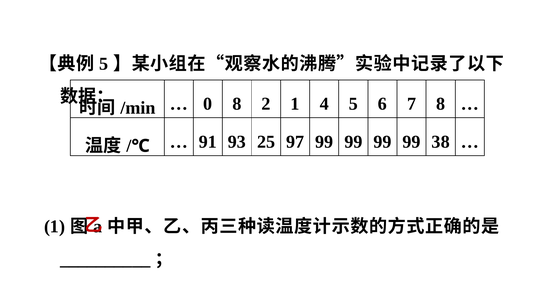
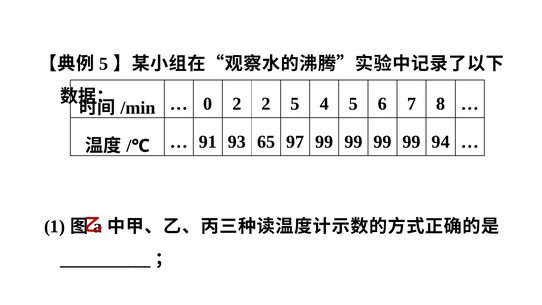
0 8: 8 -> 2 (237, 104)
2 1: 1 -> 5 (295, 104)
25: 25 -> 65 (266, 142)
38: 38 -> 94 (441, 142)
